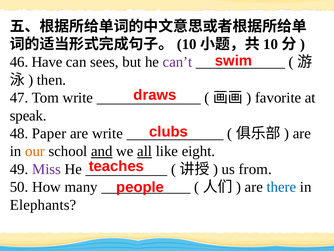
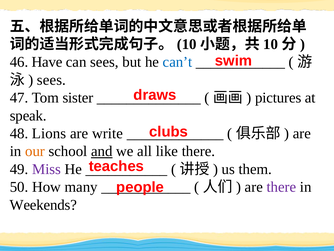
can’t colour: purple -> blue (177, 62)
then: then -> sees (51, 80)
Tom write: write -> sister (78, 98)
favorite: favorite -> pictures (278, 98)
Paper: Paper -> Lions (49, 133)
all underline: present -> none (145, 151)
like eight: eight -> there (198, 151)
from: from -> them (255, 169)
there colour: blue -> purple (281, 187)
Elephants: Elephants -> Weekends (43, 204)
